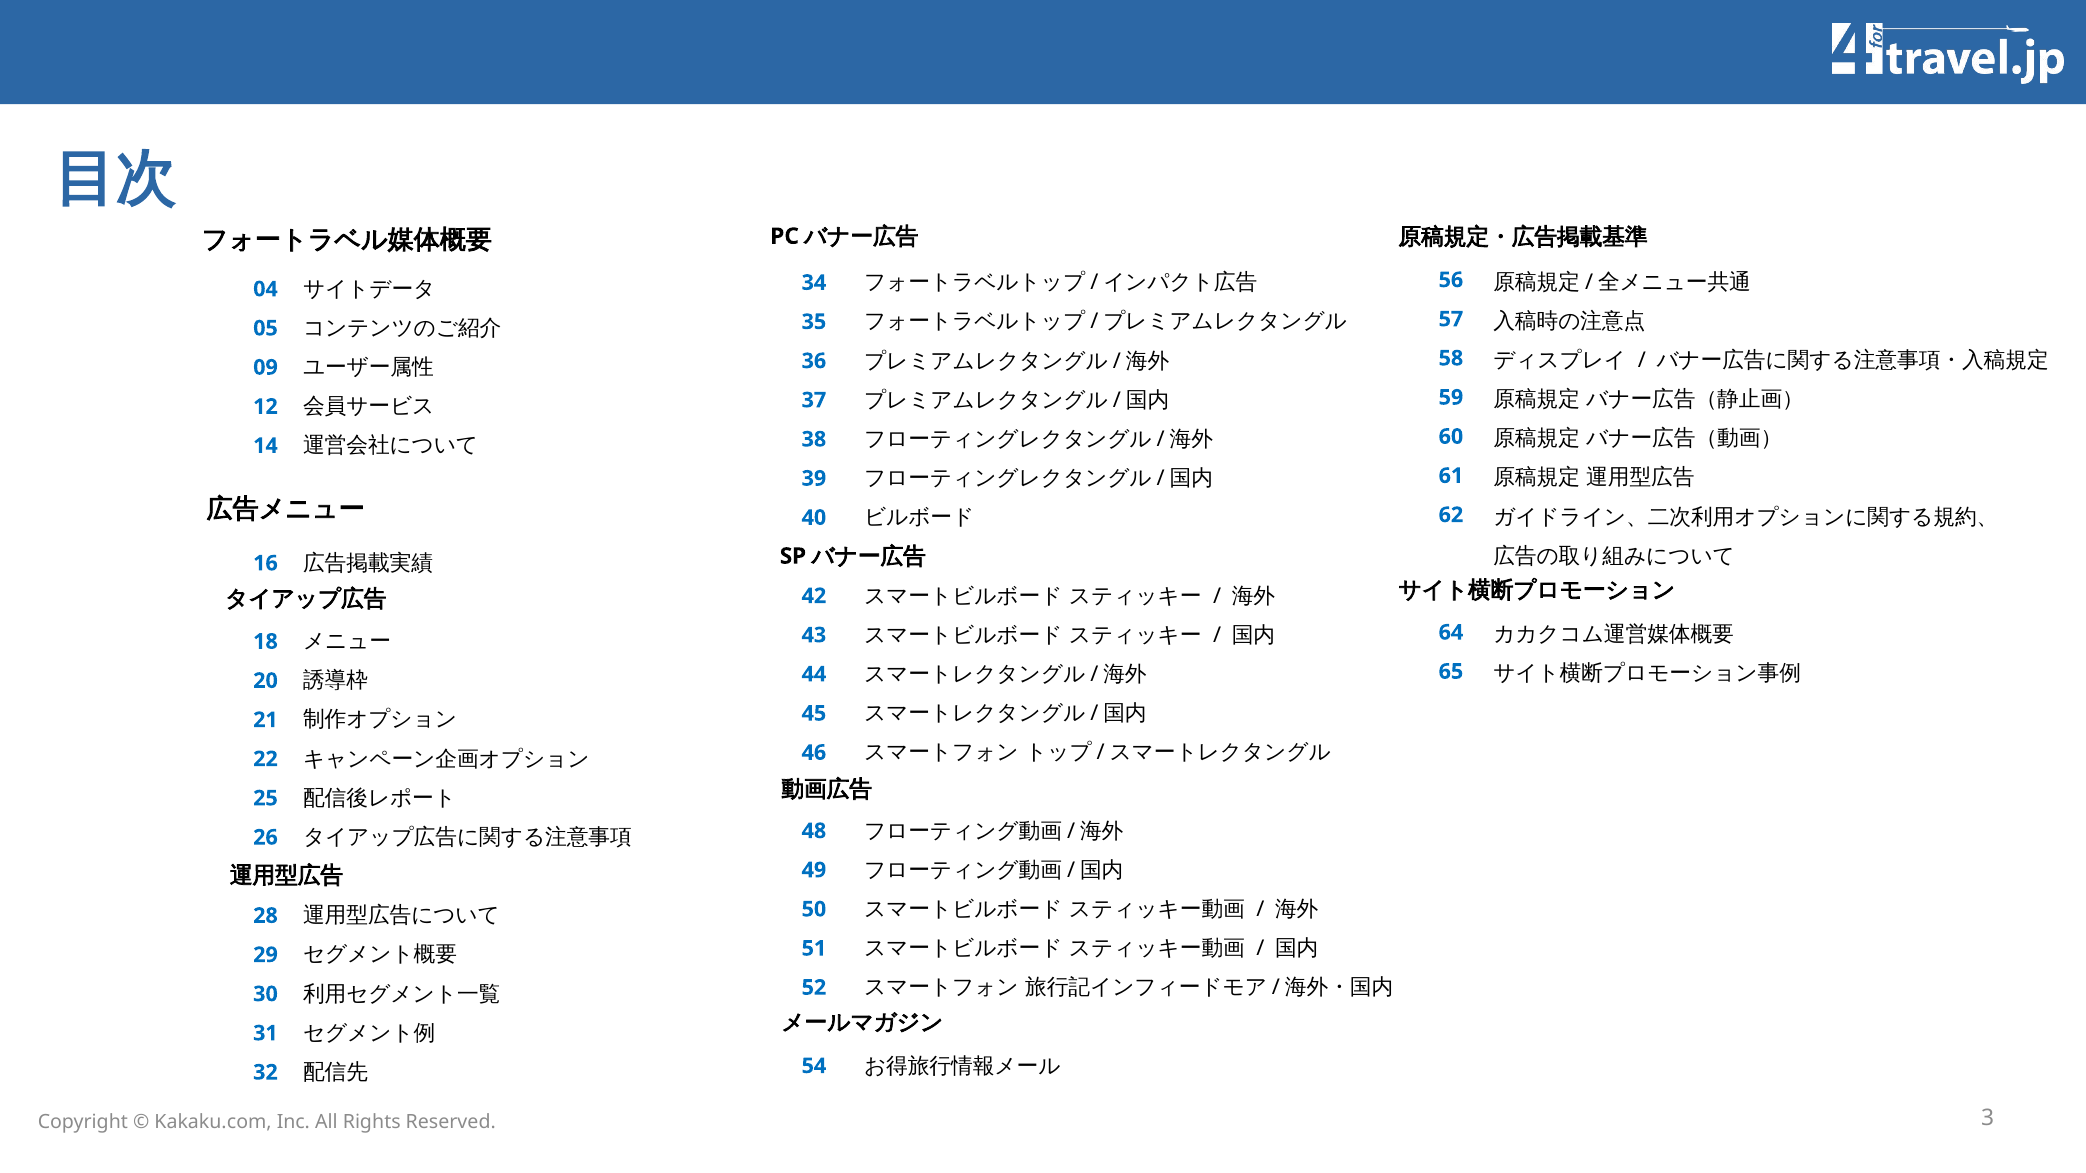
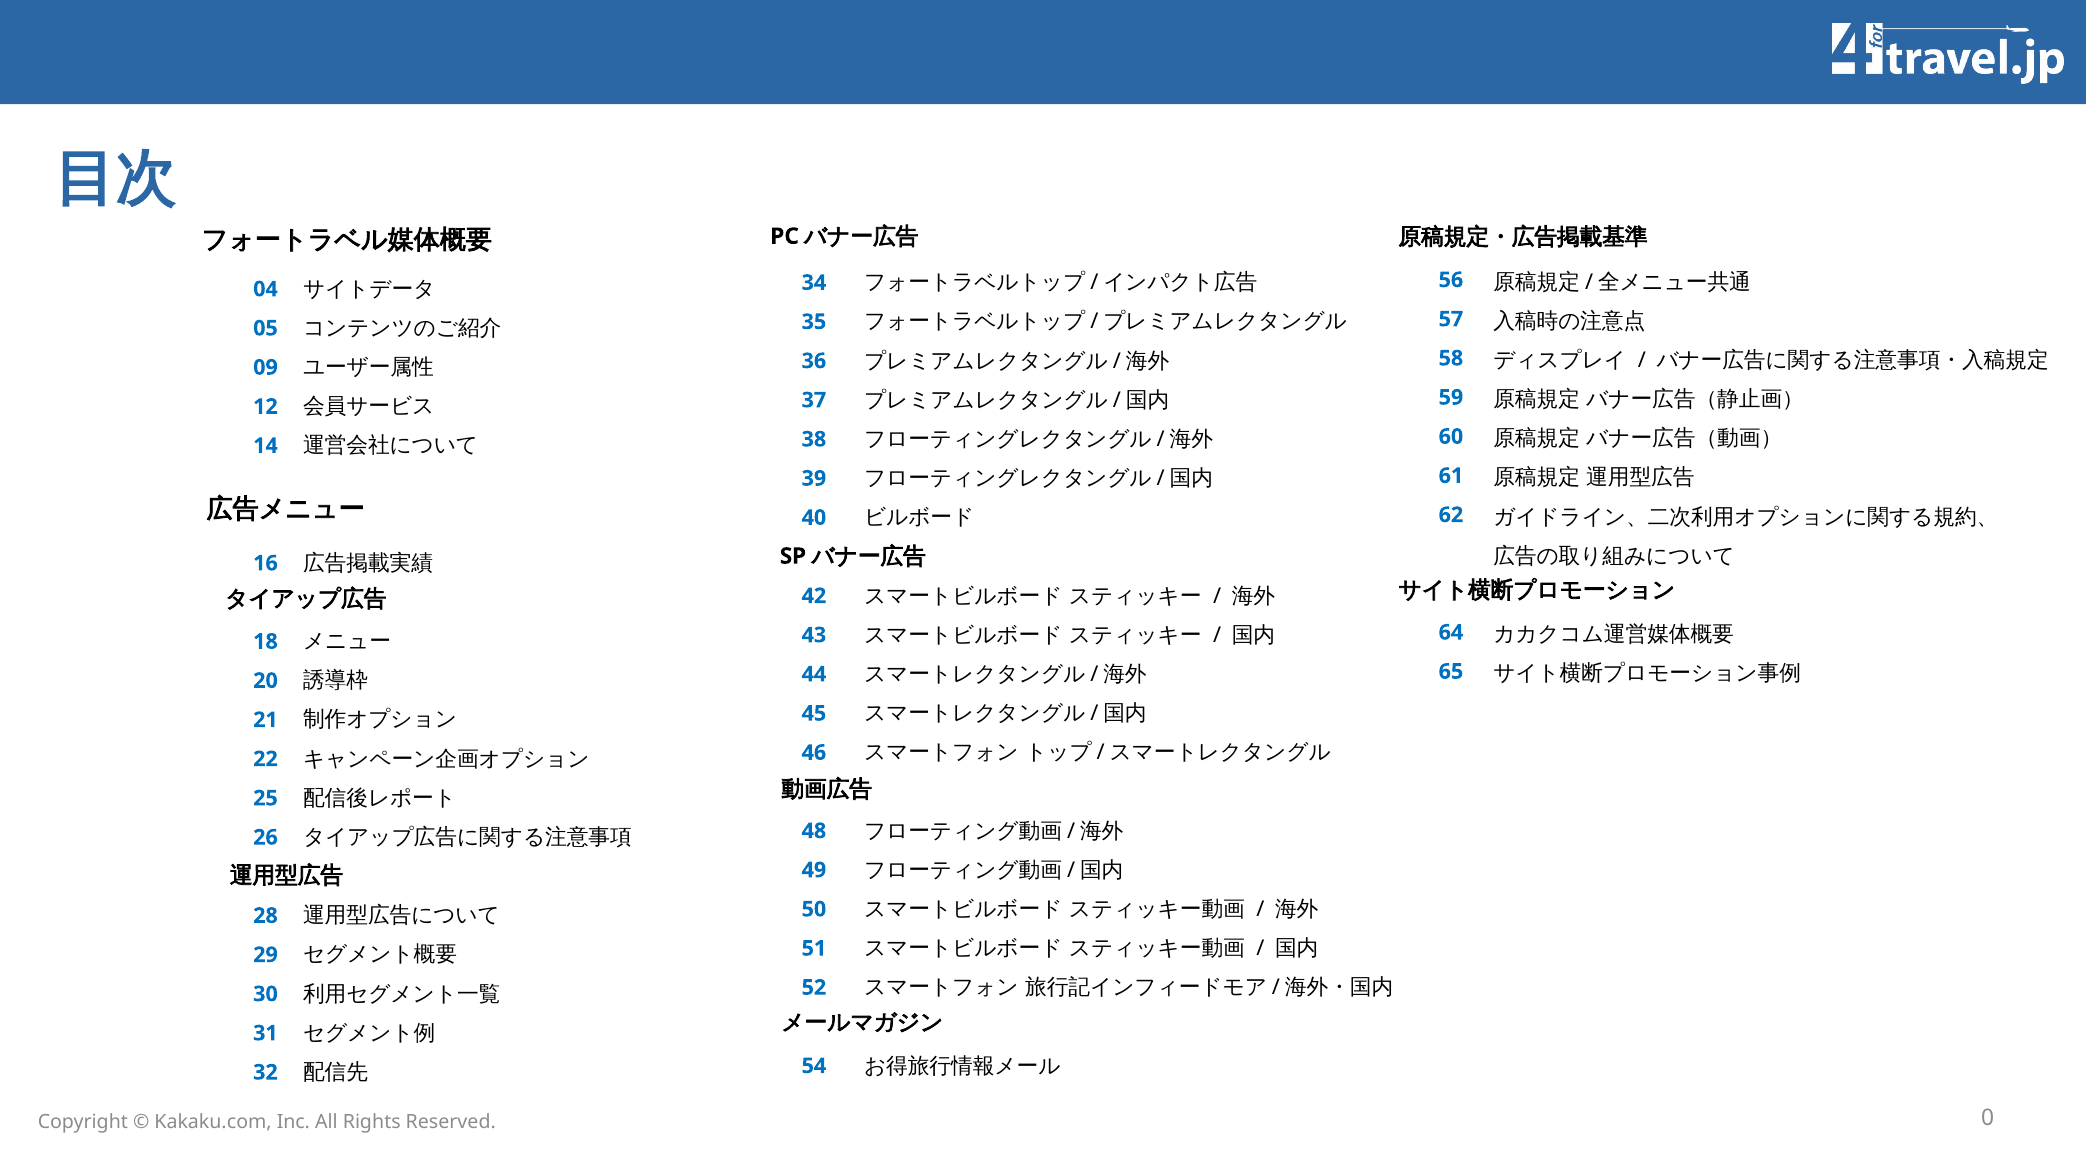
3: 3 -> 0 (1988, 1119)
